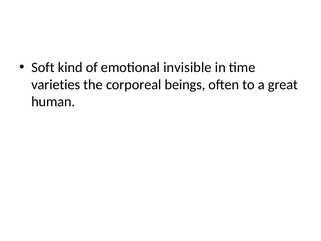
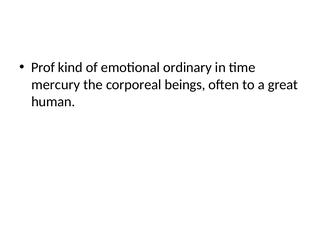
Soft: Soft -> Prof (43, 67)
invisible: invisible -> ordinary (188, 67)
varieties: varieties -> mercury (56, 84)
